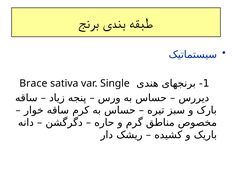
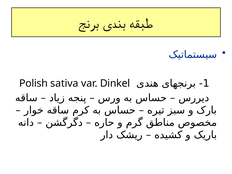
Brace: Brace -> Polish (34, 83)
Single: Single -> Dinkel (115, 83)
